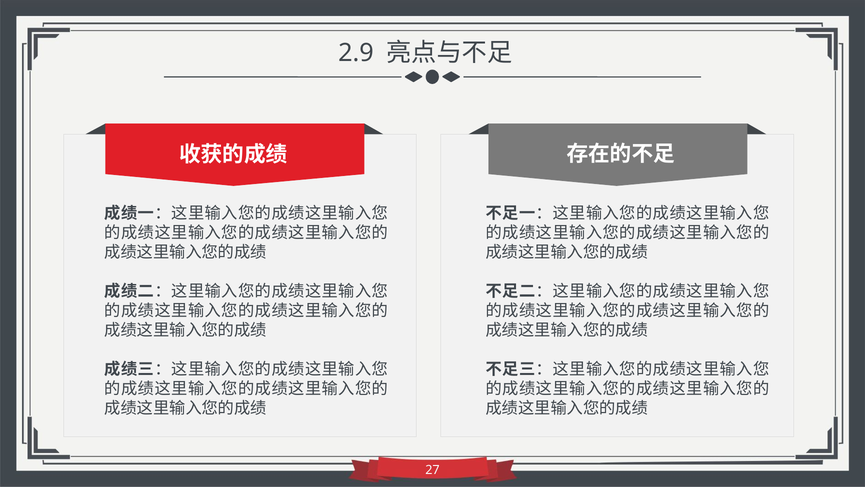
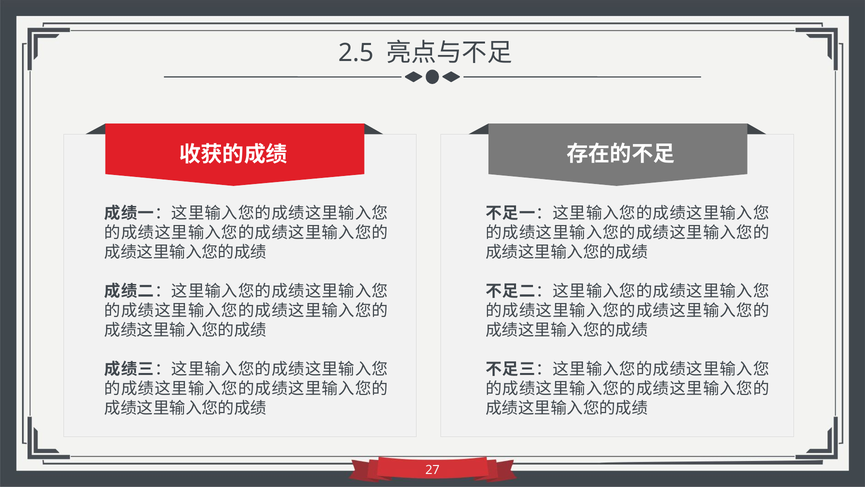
2.9: 2.9 -> 2.5 (356, 53)
